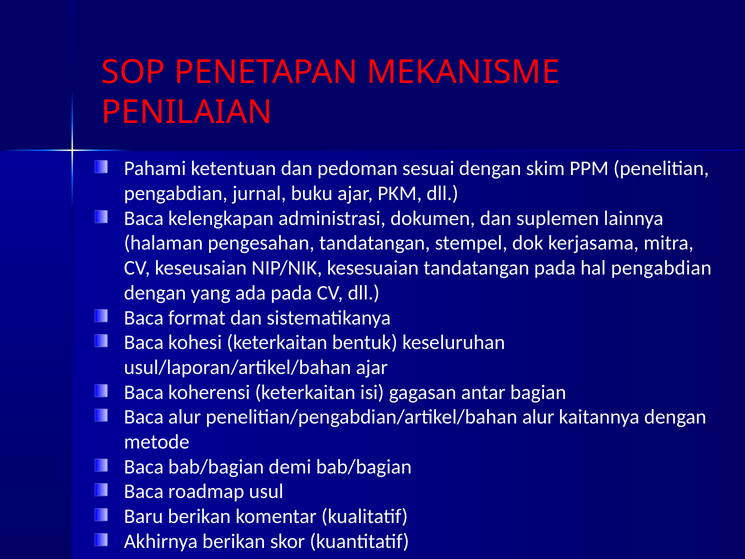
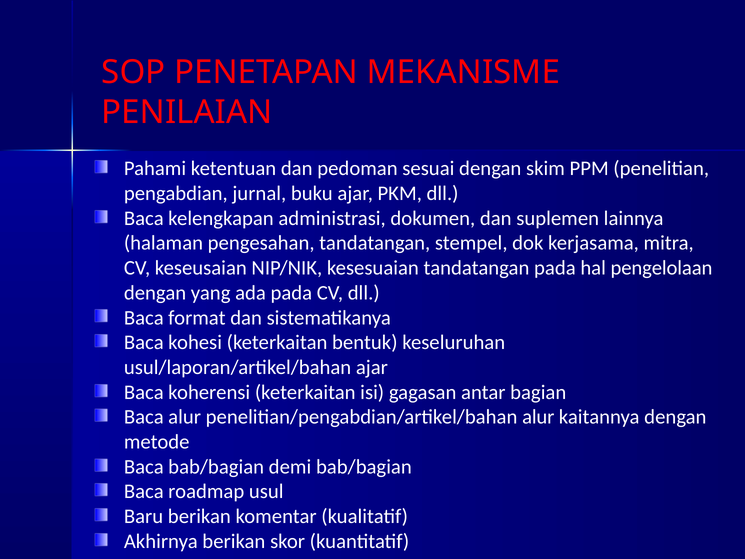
hal pengabdian: pengabdian -> pengelolaan (662, 268)
